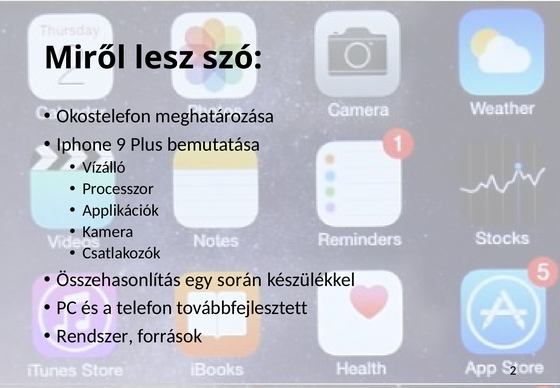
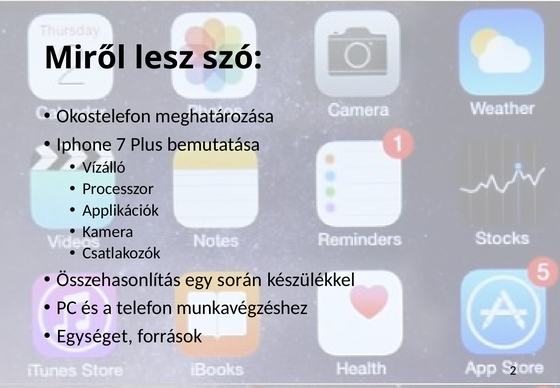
9: 9 -> 7 (121, 144)
továbbfejlesztett: továbbfejlesztett -> munkavégzéshez (242, 308)
Rendszer: Rendszer -> Egységet (95, 336)
